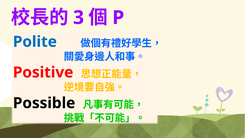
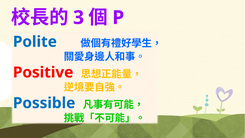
Possible colour: black -> blue (44, 103)
